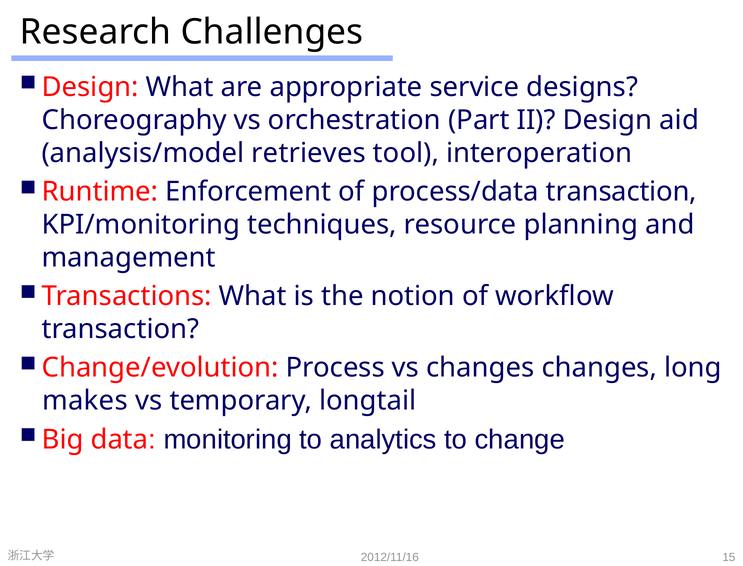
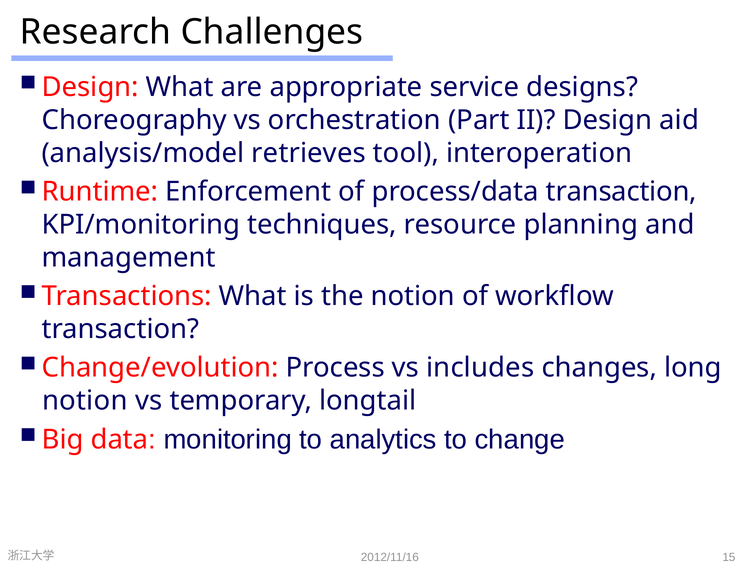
vs changes: changes -> includes (480, 368)
makes: makes -> notion (85, 401)
